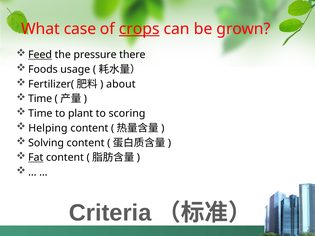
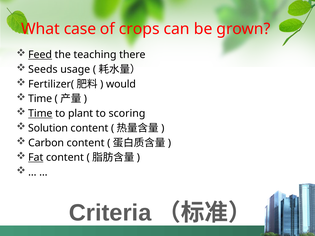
crops underline: present -> none (139, 29)
pressure: pressure -> teaching (95, 55)
Foods: Foods -> Seeds (43, 69)
about: about -> would (121, 84)
Time underline: none -> present (40, 114)
Helping: Helping -> Solution (48, 128)
Solving: Solving -> Carbon (46, 143)
